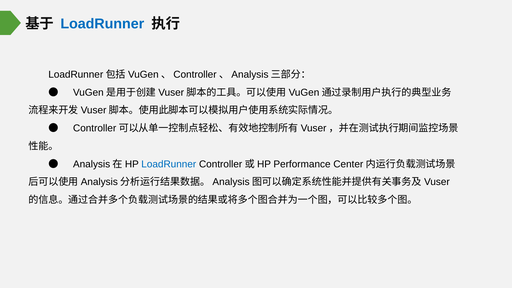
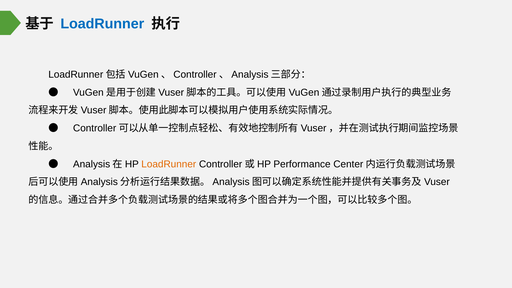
LoadRunner colour: blue -> orange (169, 164)
